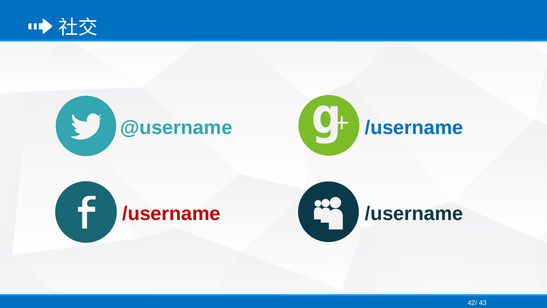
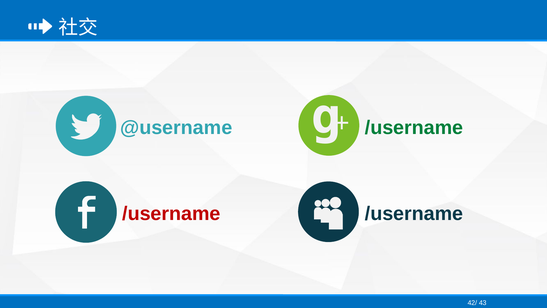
/username colour: blue -> green (414, 128)
